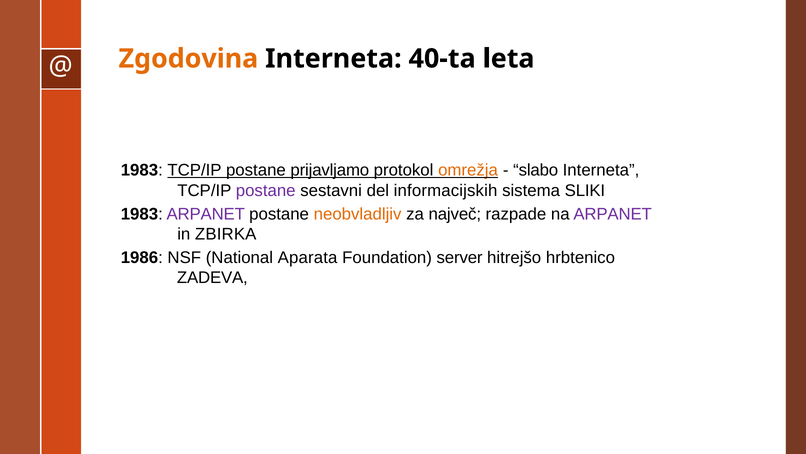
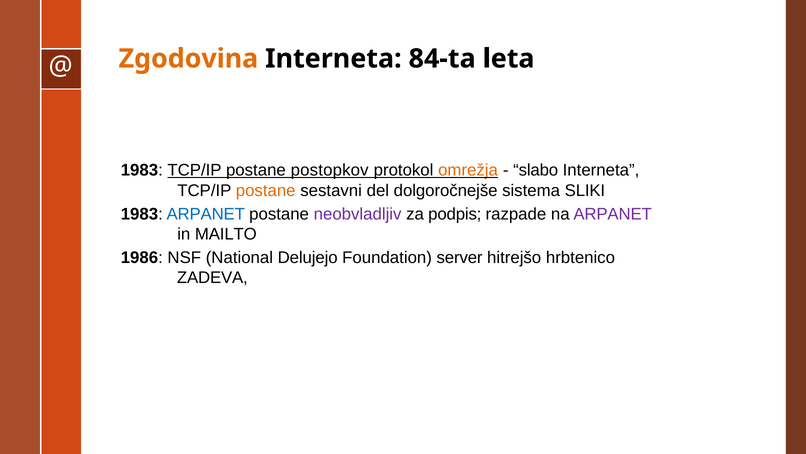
40-ta: 40-ta -> 84-ta (442, 59)
prijavljamo: prijavljamo -> postopkov (330, 170)
postane colour: purple -> orange (266, 190)
informacijskih: informacijskih -> dolgoročnejše (446, 190)
ARPANET colour: purple -> blue (206, 214)
neobvladljiv colour: orange -> purple (358, 214)
največ: največ -> podpis (455, 214)
ZBIRKA: ZBIRKA -> MAILTO (226, 234)
Aparata: Aparata -> Delujejo (308, 257)
